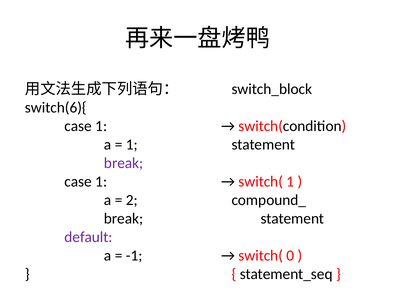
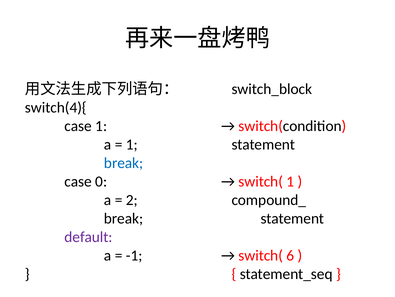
switch(6){: switch(6){ -> switch(4){ (56, 107)
break colour: purple -> blue (124, 163)
1: 1 -> 0 (101, 181)
0: 0 -> 6 (290, 255)
